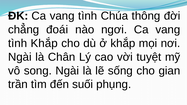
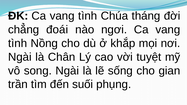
thông: thông -> tháng (146, 16)
tình Khắp: Khắp -> Nồng (44, 43)
